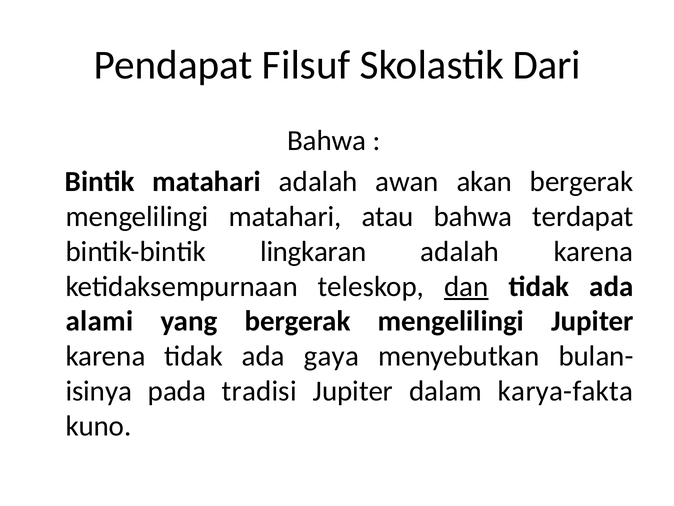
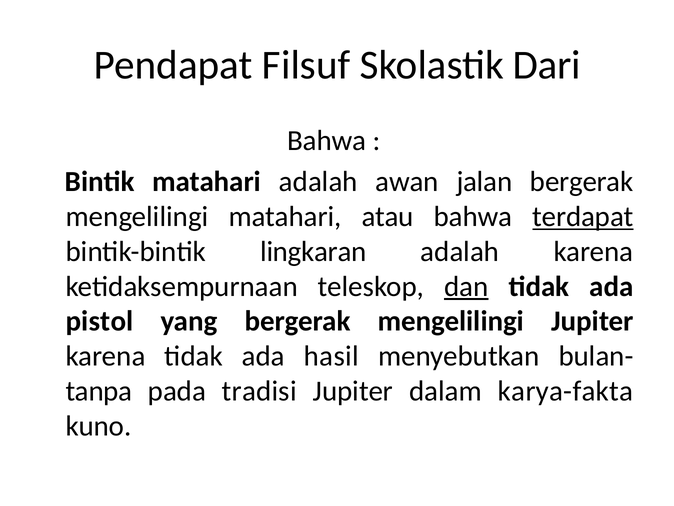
akan: akan -> jalan (484, 182)
terdapat underline: none -> present (583, 216)
alami: alami -> pistol (100, 321)
gaya: gaya -> hasil (331, 356)
isinya: isinya -> tanpa (99, 391)
